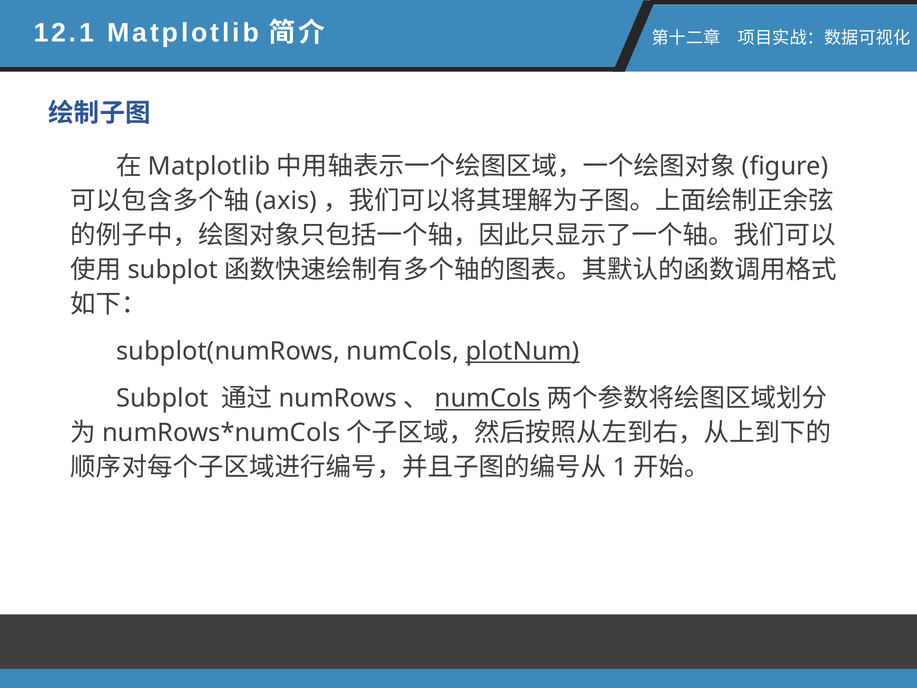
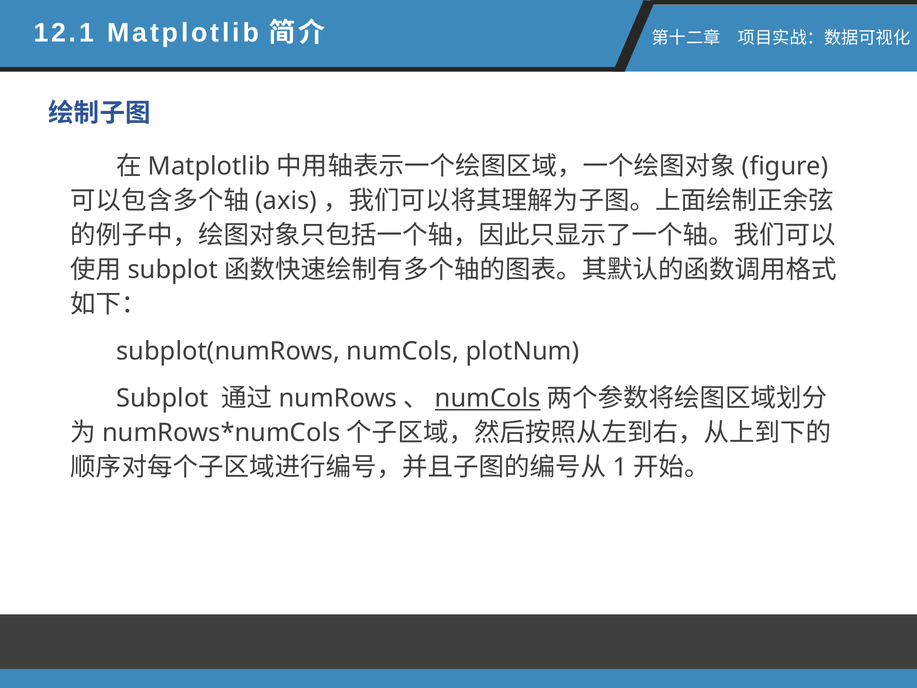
plotNum underline: present -> none (523, 351)
